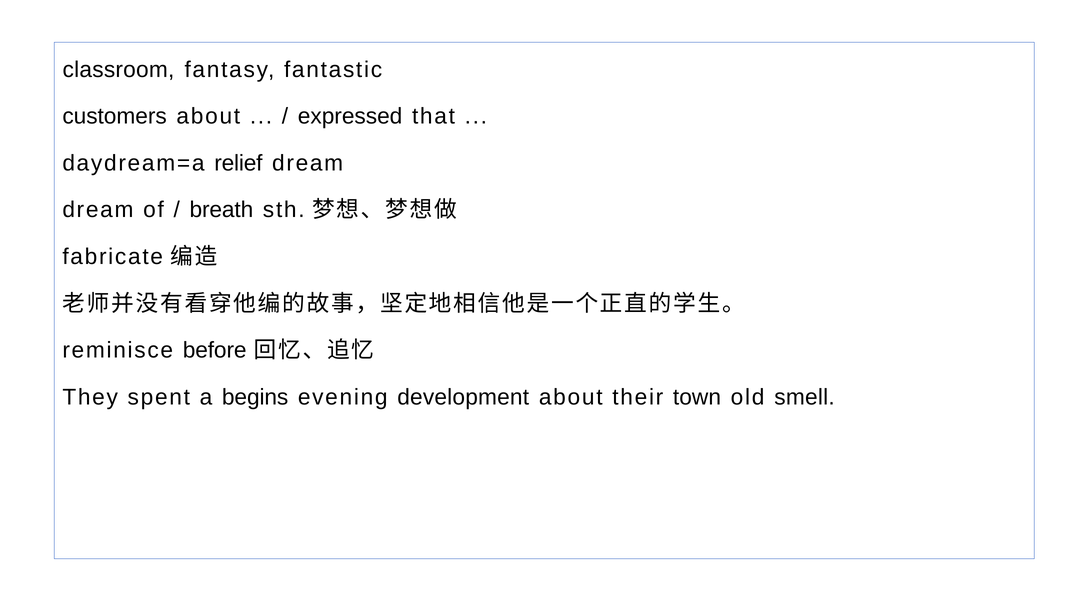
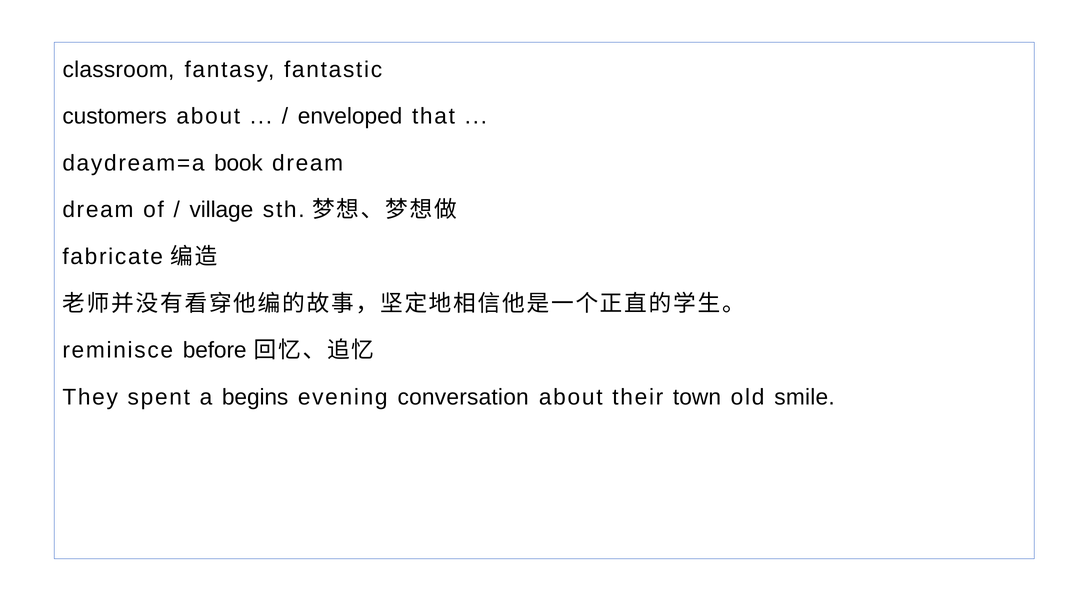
expressed: expressed -> enveloped (350, 116)
relief: relief -> book (238, 163)
breath: breath -> village (221, 210)
development: development -> conversation (463, 397)
smell: smell -> smile (805, 397)
